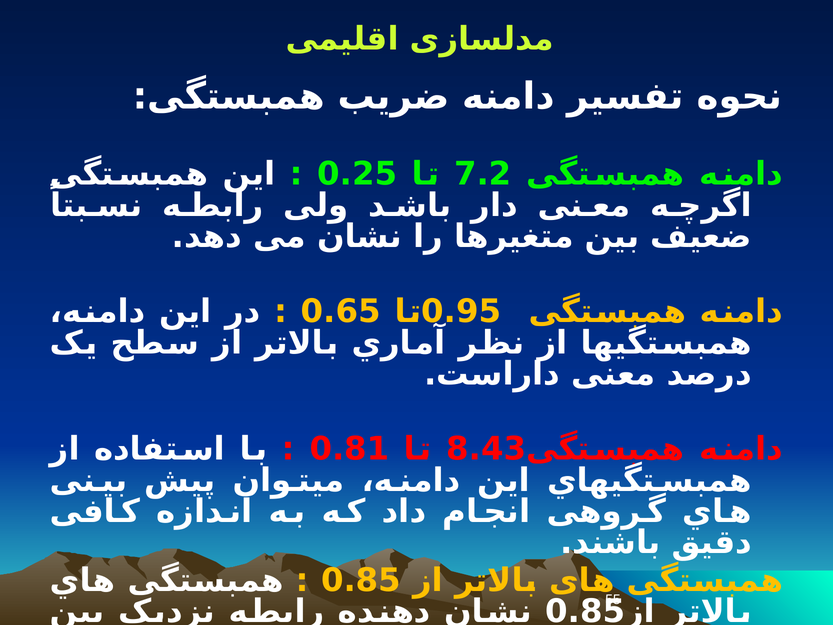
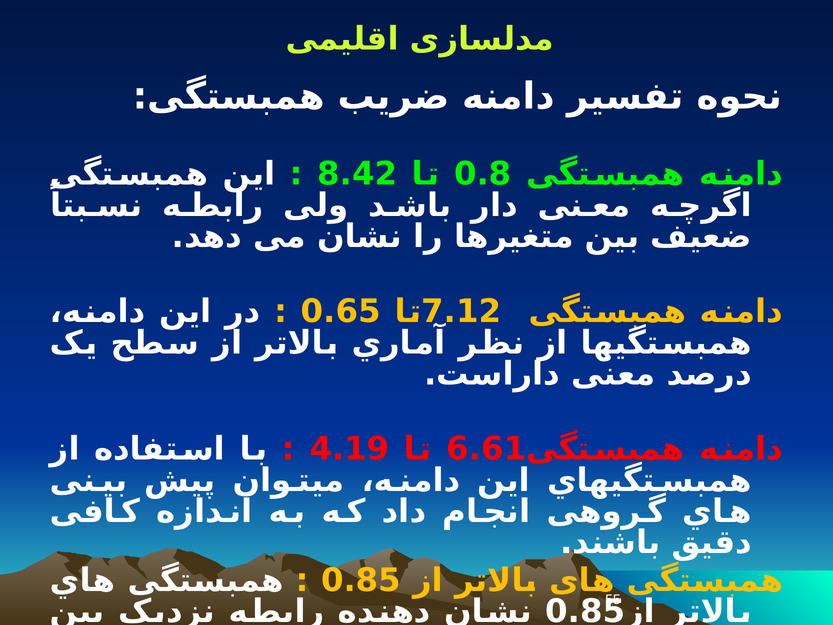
0.25: 0.25 -> 8.42 (357, 174)
7.2: 7.2 -> 0.8 (483, 174)
0.95: 0.95 -> 7.12 (461, 312)
0.81: 0.81 -> 4.19 (349, 449)
8.43: 8.43 -> 6.61 (486, 449)
